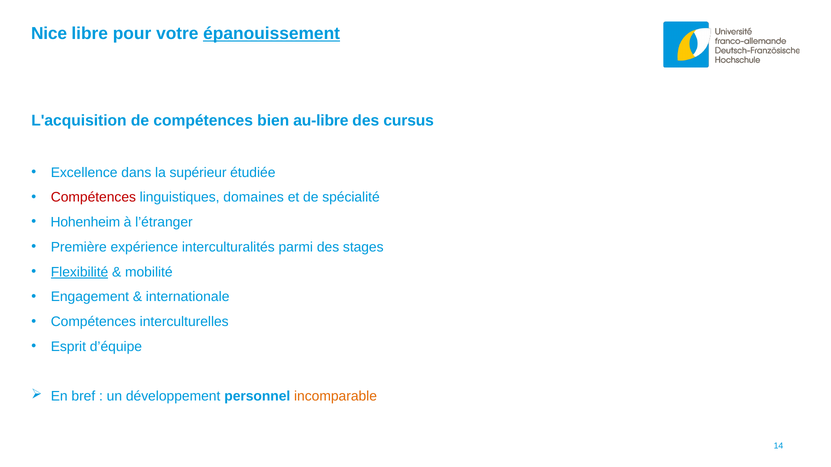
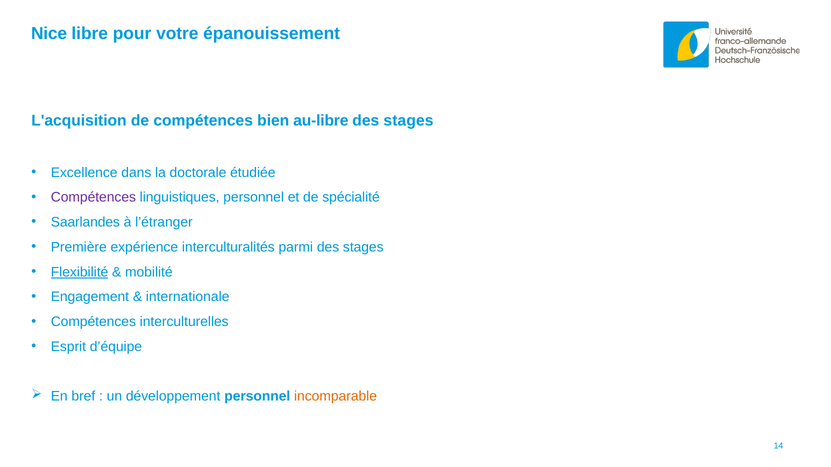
épanouissement underline: present -> none (272, 33)
cursus: cursus -> stages (408, 121)
supérieur: supérieur -> doctorale (198, 173)
Compétences colour: red -> purple (93, 198)
linguistiques domaines: domaines -> personnel (254, 198)
Hohenheim: Hohenheim -> Saarlandes (85, 222)
